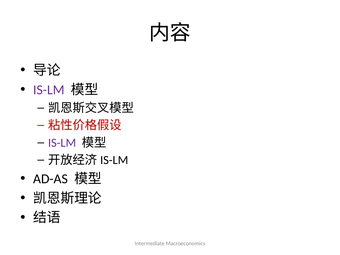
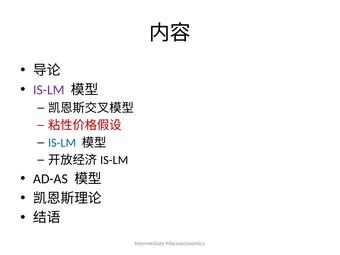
IS-LM colour: purple -> blue (62, 143)
